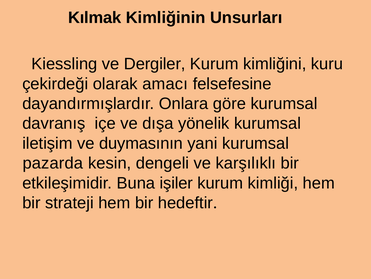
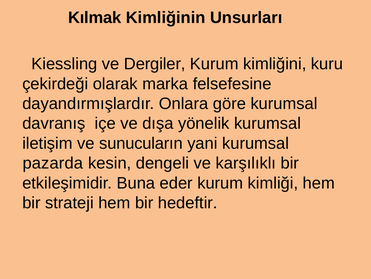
amacı: amacı -> marka (165, 84)
duymasının: duymasının -> sunucuların (141, 143)
işiler: işiler -> eder (176, 183)
